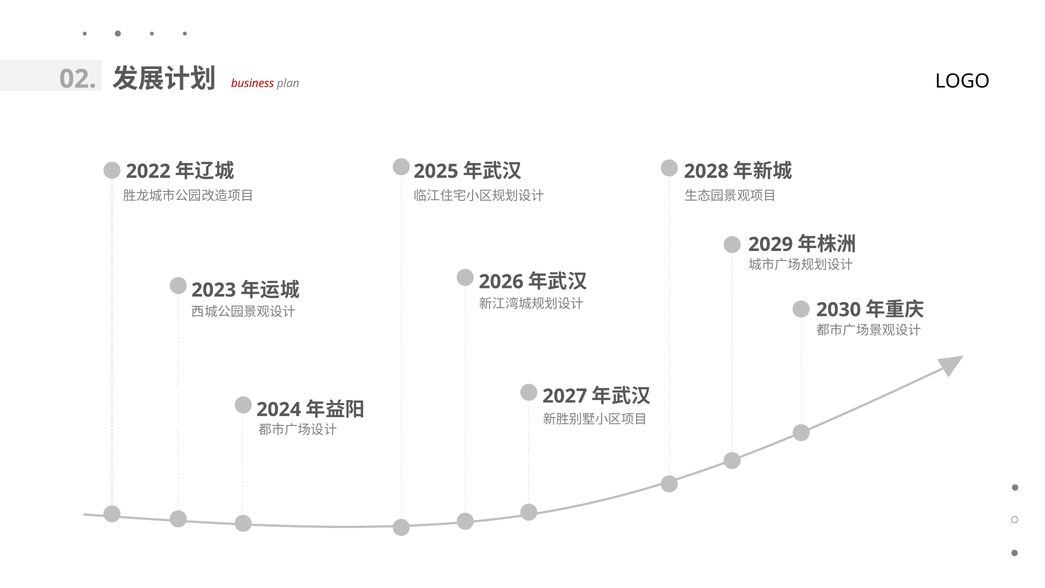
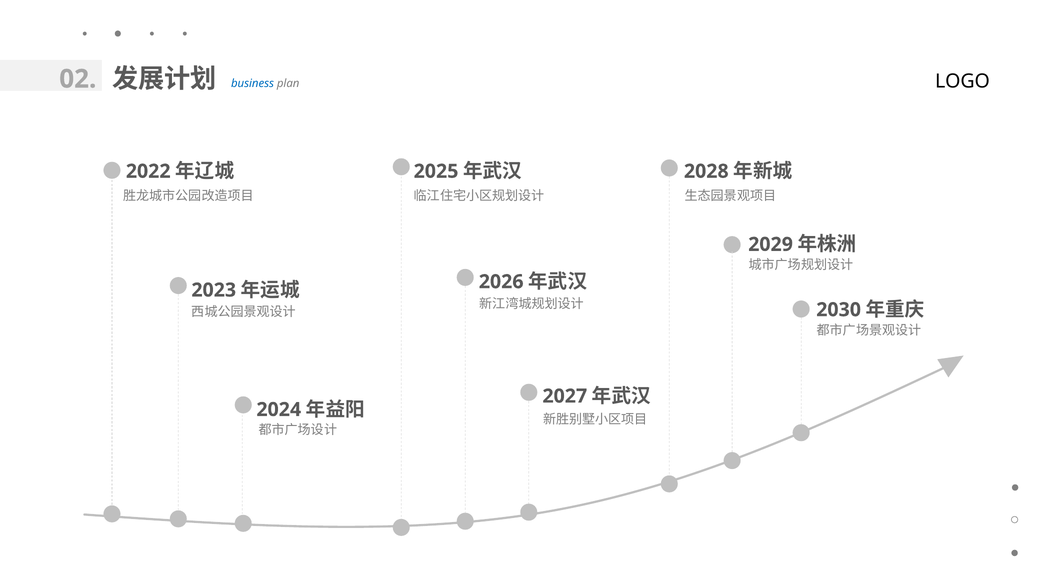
business colour: red -> blue (253, 83)
